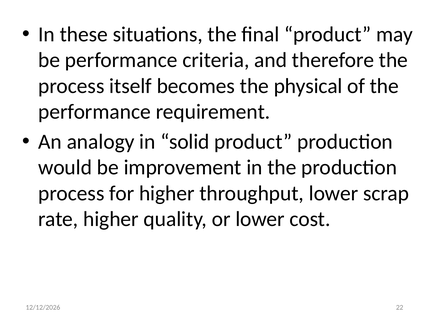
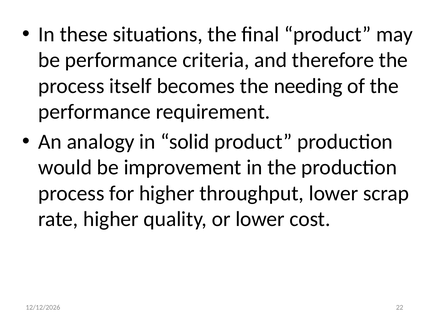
physical: physical -> needing (308, 86)
